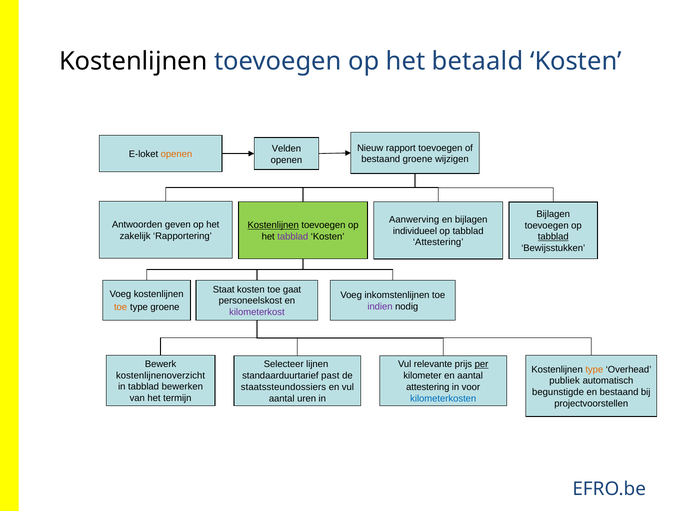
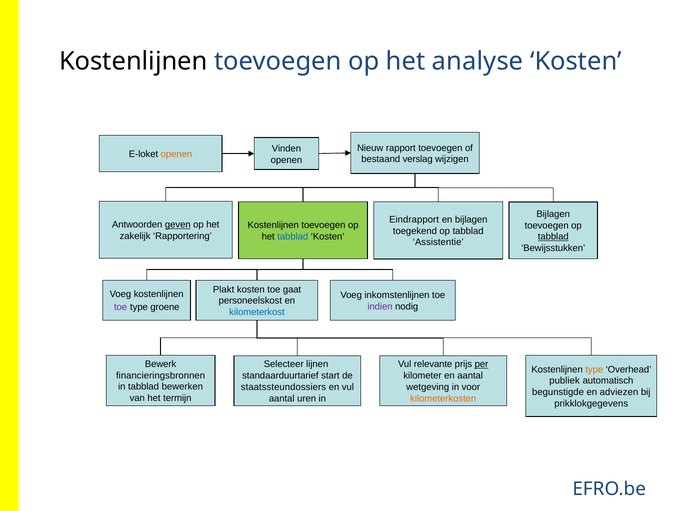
betaald: betaald -> analyse (478, 61)
Velden: Velden -> Vinden (286, 148)
bestaand groene: groene -> verslag (418, 159)
Aanwerving: Aanwerving -> Eindrapport (414, 219)
geven underline: none -> present (178, 225)
Kostenlijnen underline: present -> none (273, 225)
individueel: individueel -> toegekend (415, 231)
tabblad colour: purple -> blue (293, 237)
Attestering: Attestering -> Assistentie (438, 242)
Staat: Staat -> Plakt (224, 289)
toe colour: orange -> purple (121, 307)
kilometerkost colour: purple -> blue (257, 312)
kostenlijnenoverzicht: kostenlijnenoverzicht -> financieringsbronnen (161, 375)
past: past -> start (330, 376)
attestering: attestering -> wetgeving (428, 387)
en bestaand: bestaand -> adviezen (619, 392)
kilometerkosten colour: blue -> orange (443, 398)
projectvoorstellen: projectvoorstellen -> prikklokgegevens (591, 403)
